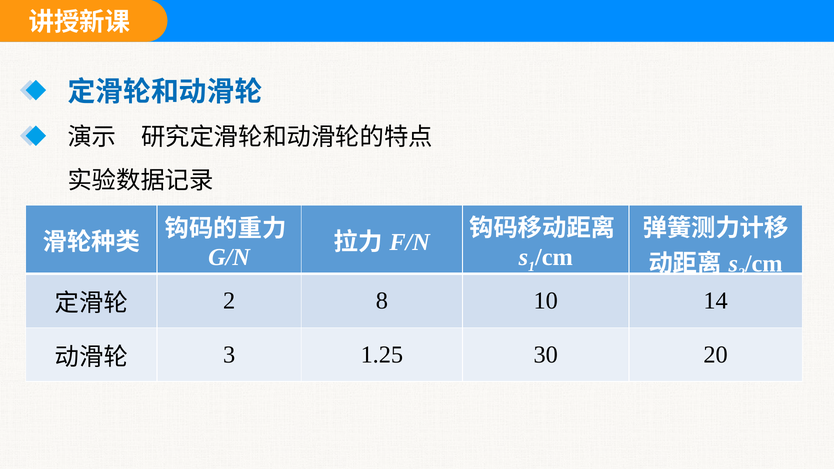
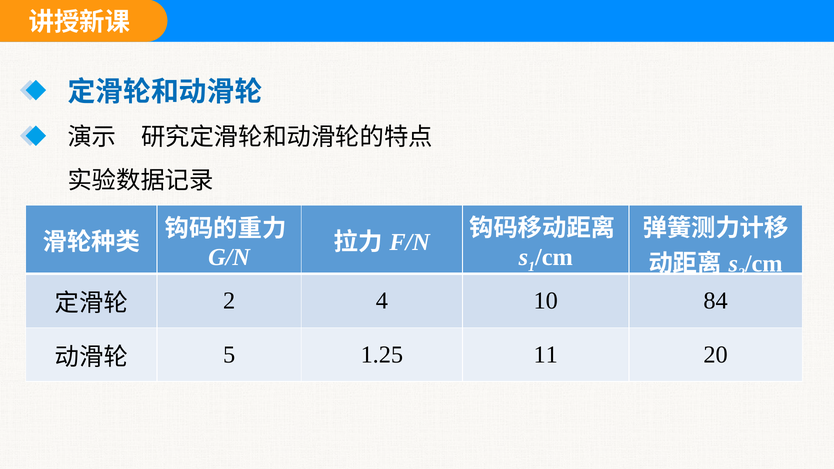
8: 8 -> 4 (382, 301)
14: 14 -> 84 (716, 301)
3: 3 -> 5 (229, 355)
30: 30 -> 11 (546, 355)
